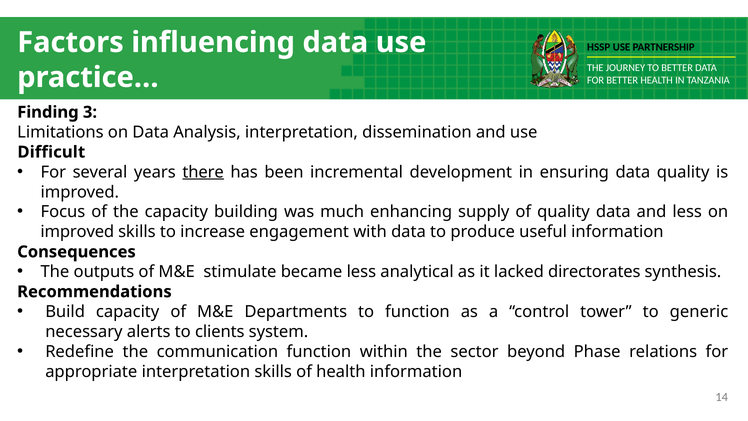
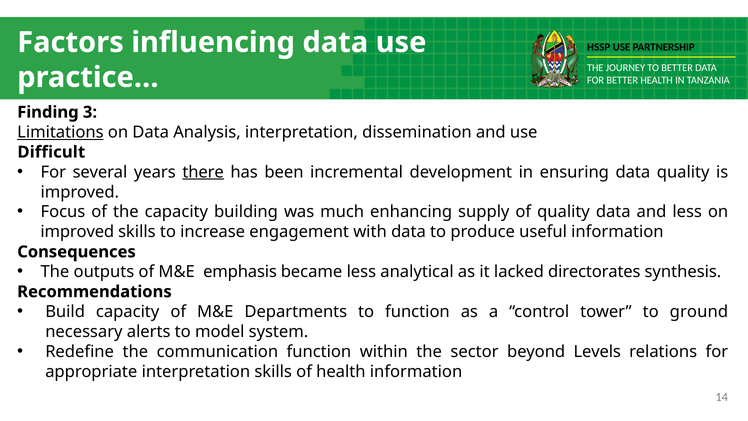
Limitations underline: none -> present (60, 132)
stimulate: stimulate -> emphasis (240, 272)
generic: generic -> ground (699, 312)
clients: clients -> model (220, 331)
Phase: Phase -> Levels (597, 351)
